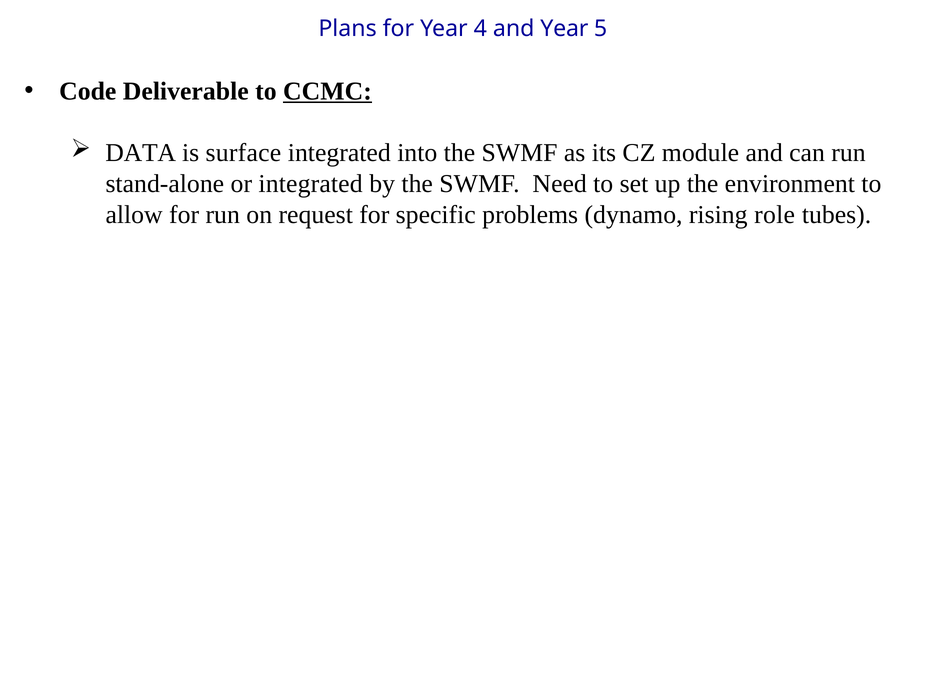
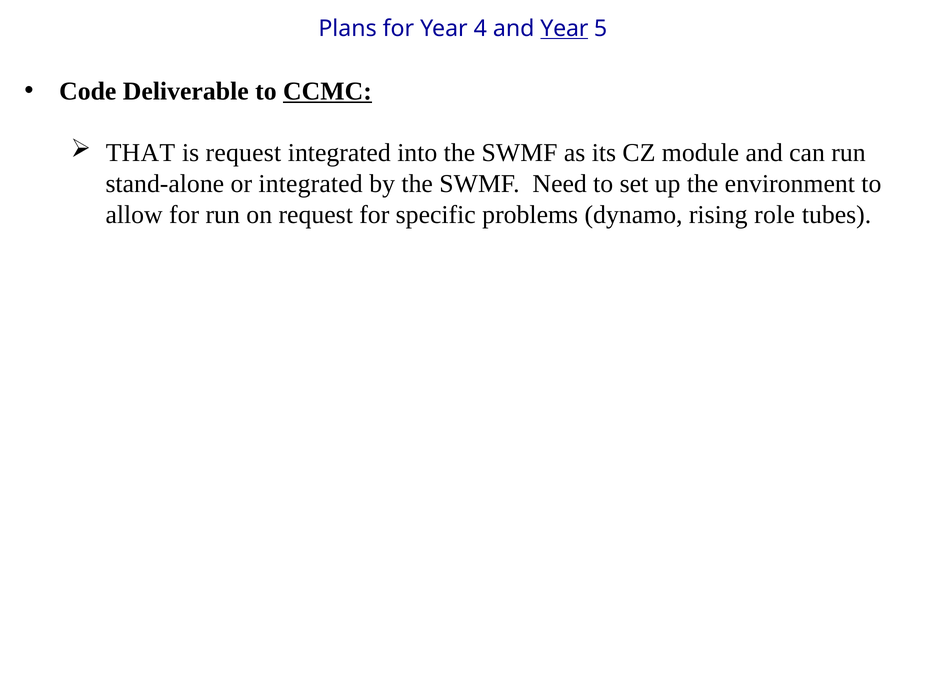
Year underline: none -> present (564, 29)
DATA: DATA -> THAT (140, 153)
is surface: surface -> request (243, 153)
